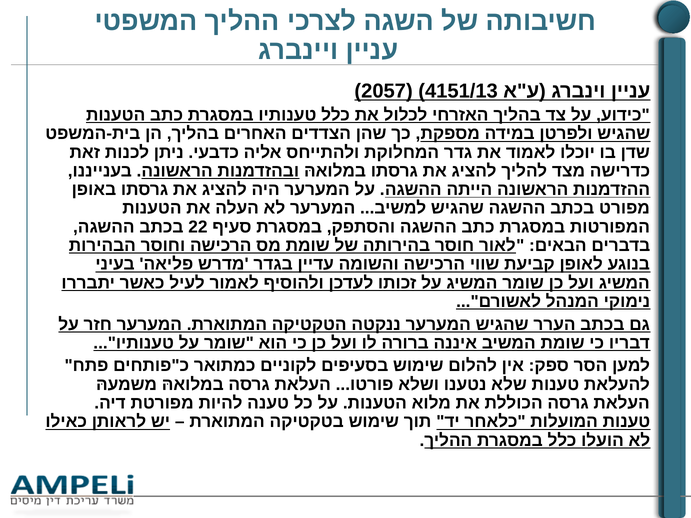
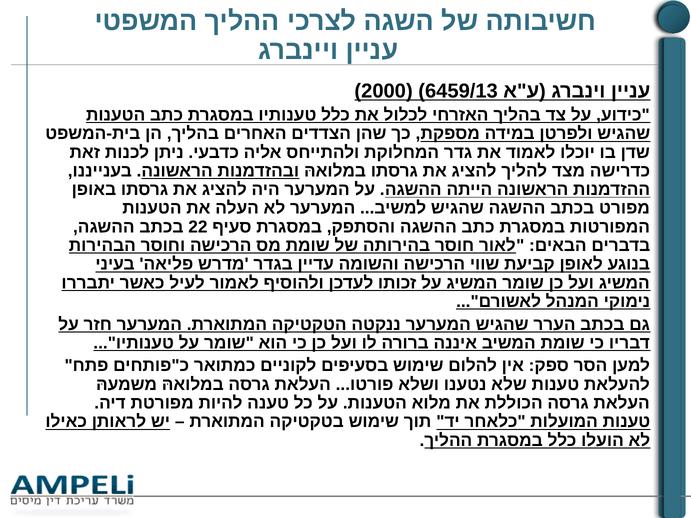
2057: 2057 -> 2000 (384, 91)
4151/13: 4151/13 -> 6459/13 (461, 91)
